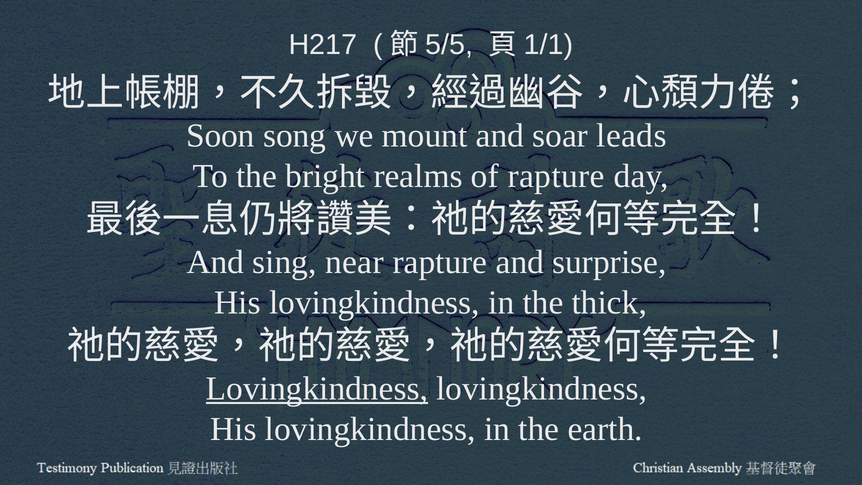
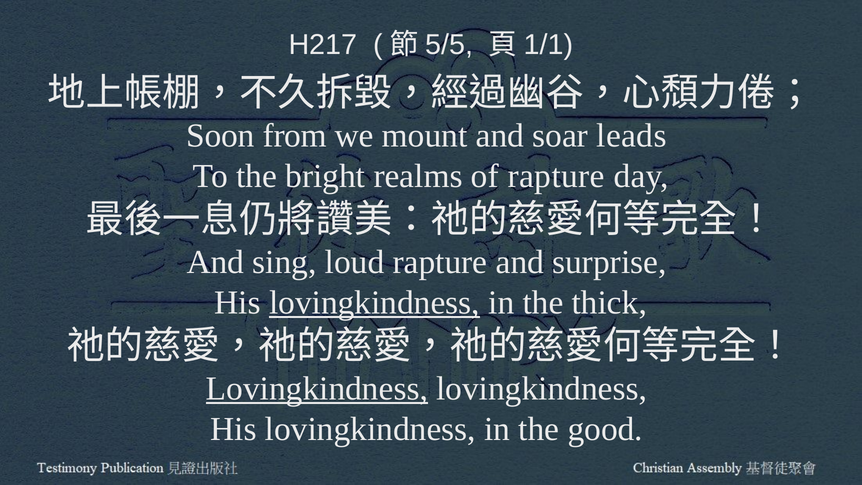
song: song -> from (295, 136)
near: near -> loud (355, 262)
lovingkindness underline: none -> present (374, 302)
earth: earth -> good (605, 429)
